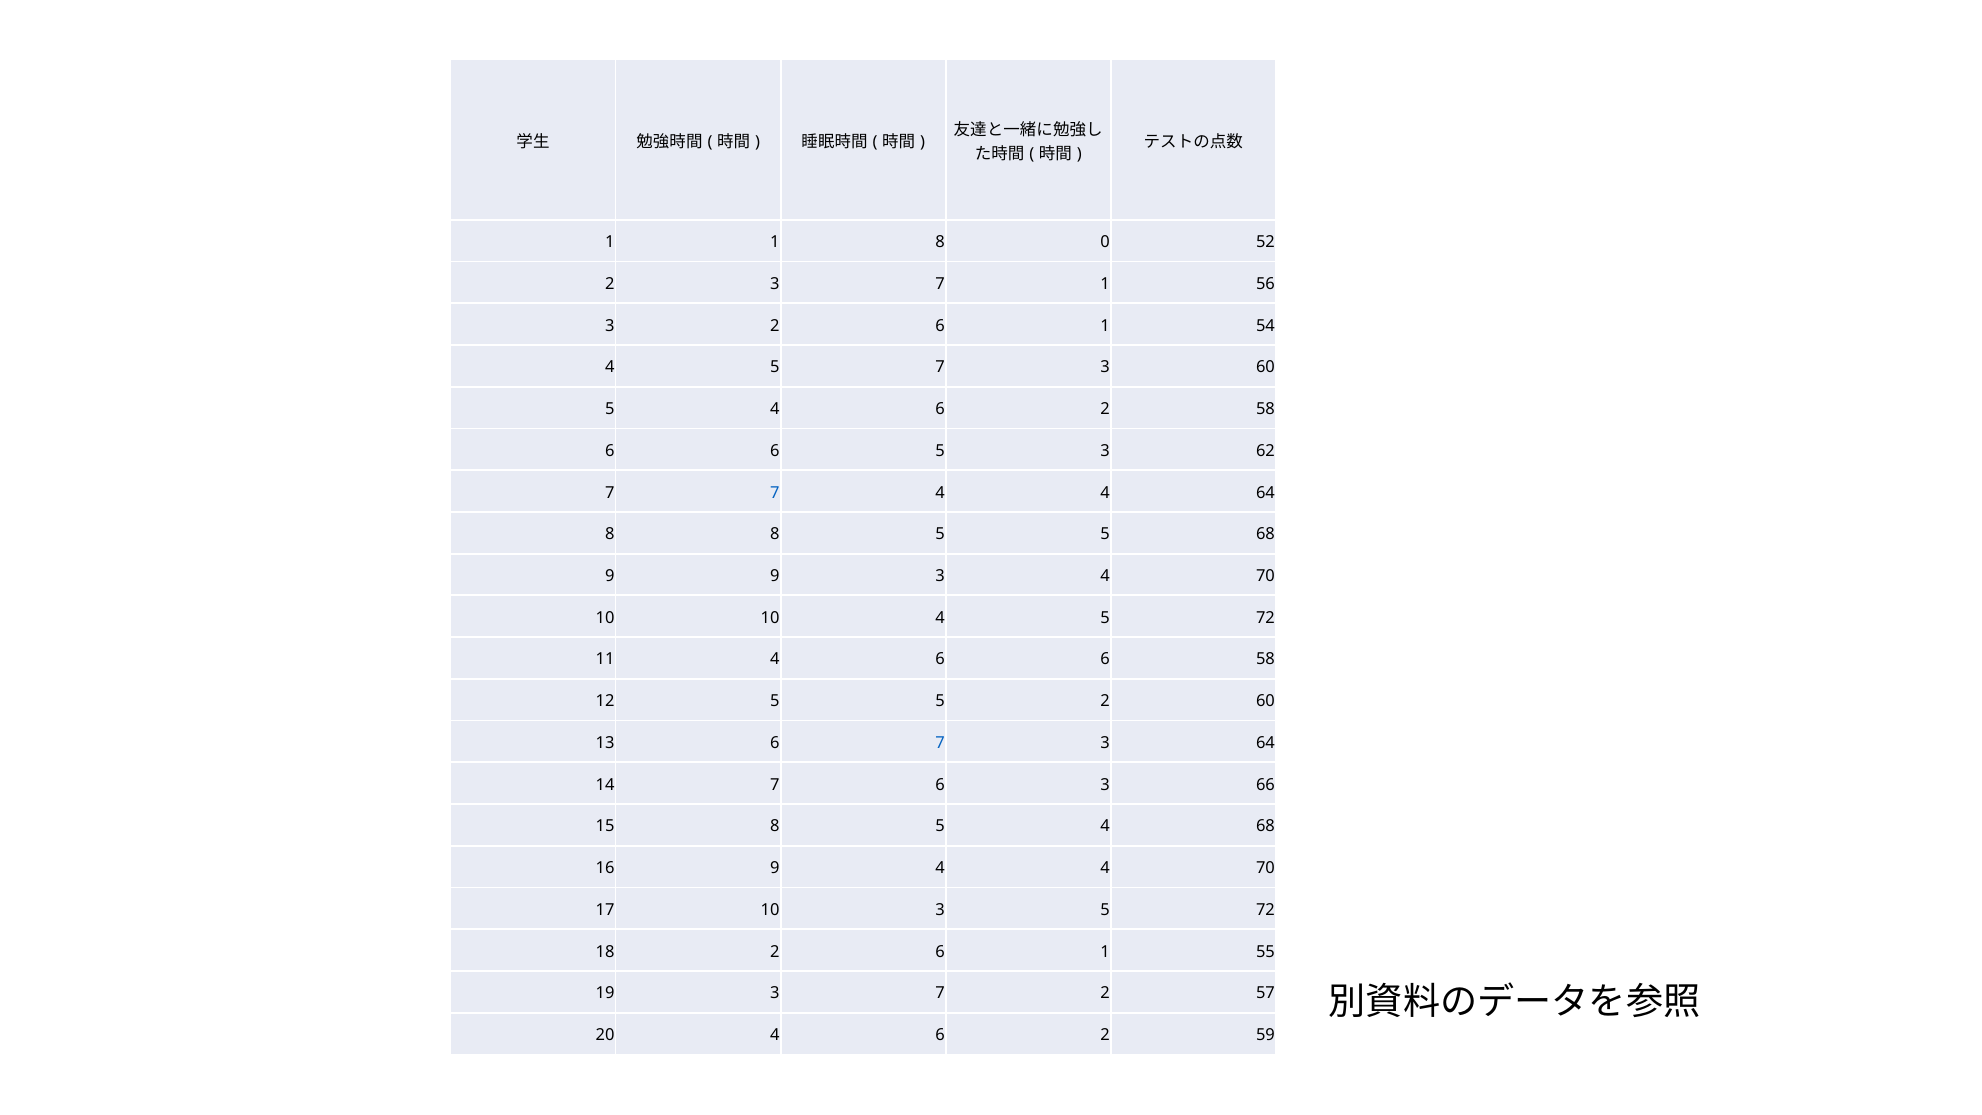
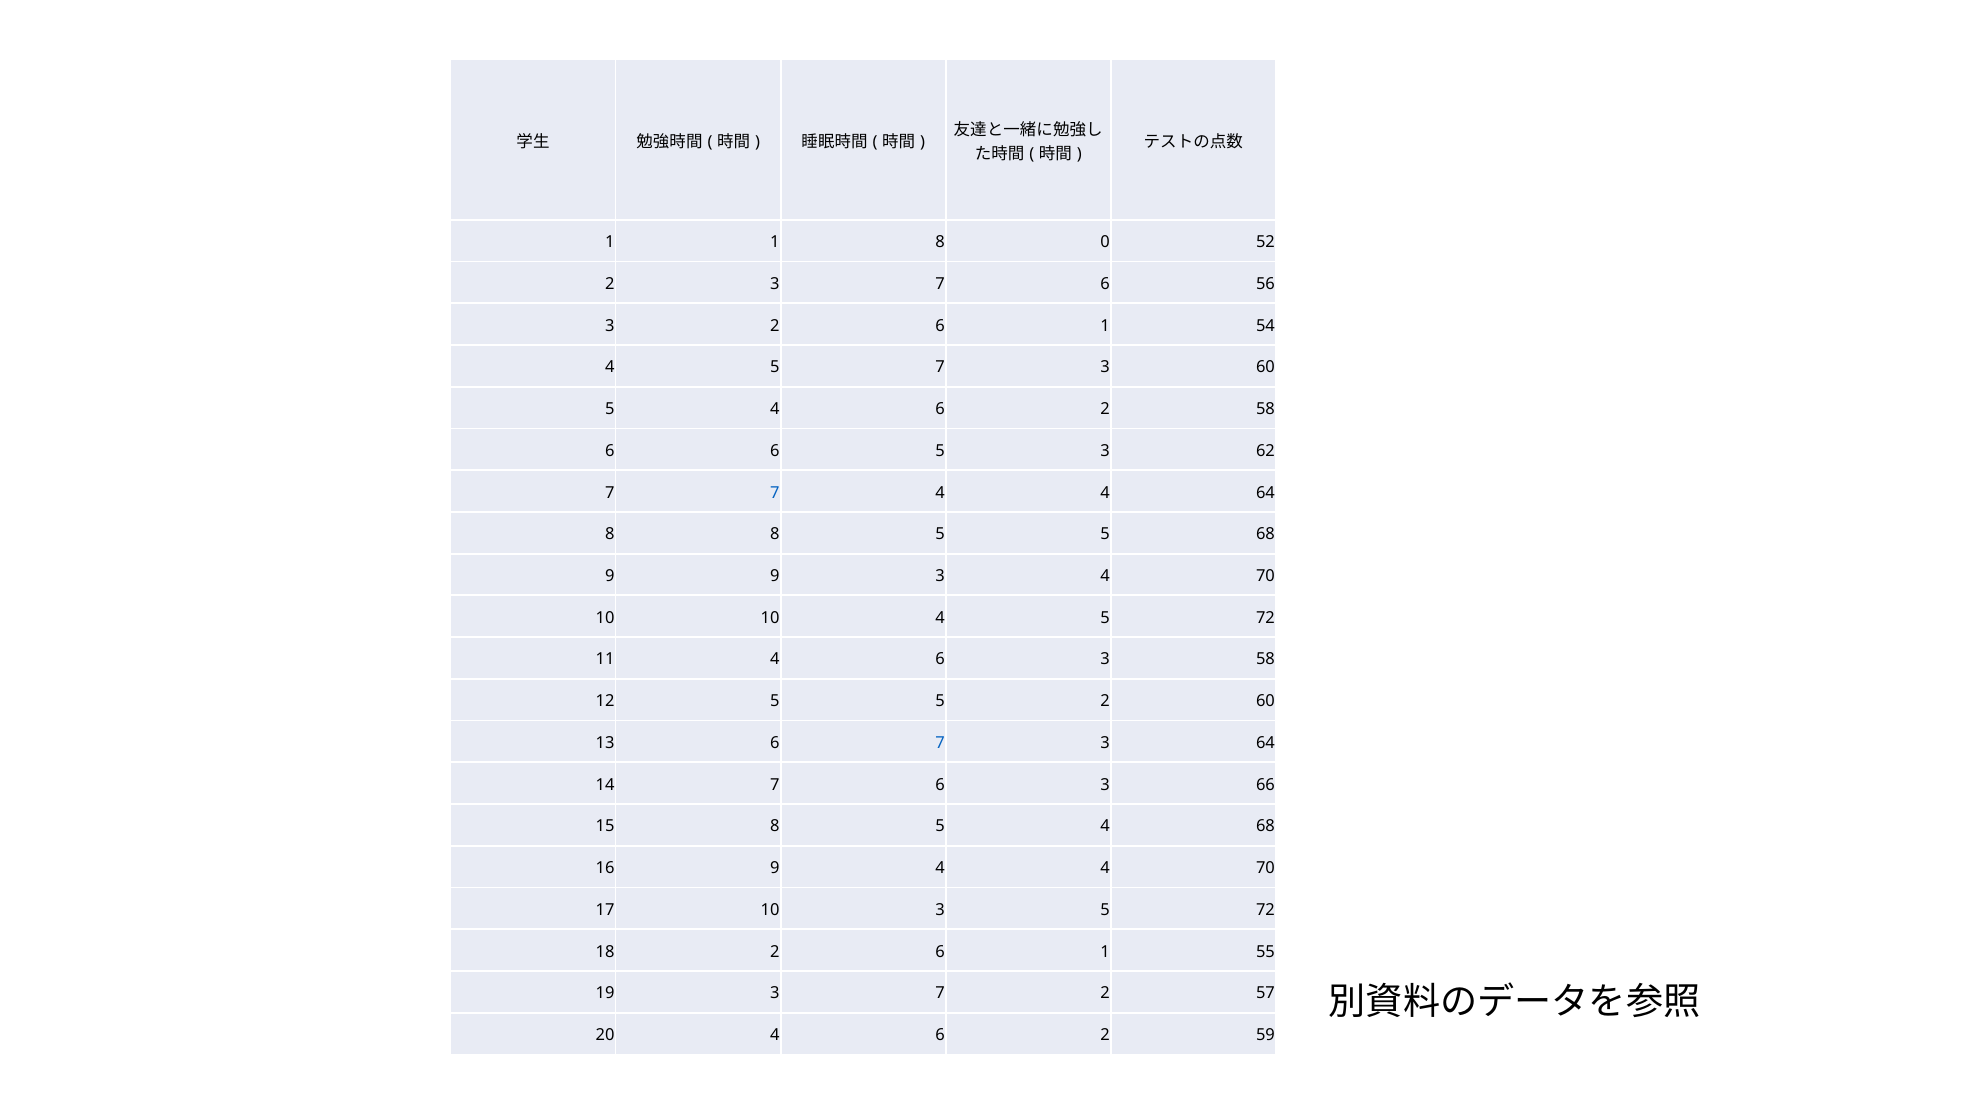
3 7 1: 1 -> 6 (1105, 284)
4 6 6: 6 -> 3 (1105, 659)
